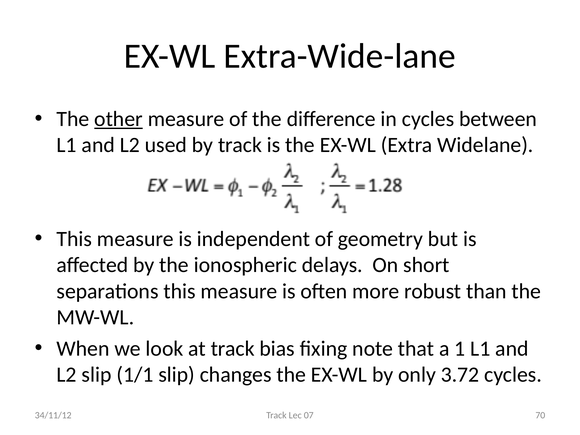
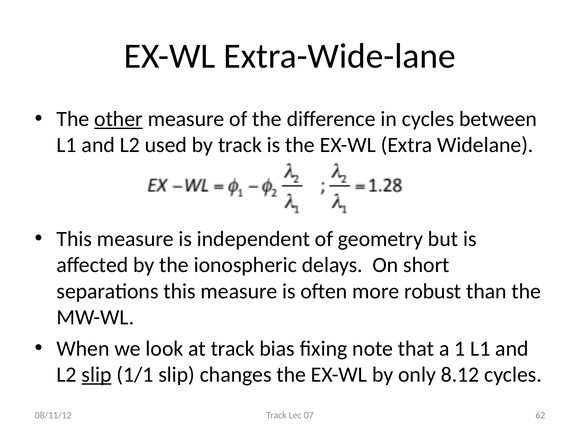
slip underline: none -> present (97, 375)
3.72: 3.72 -> 8.12 (460, 375)
70: 70 -> 62 (540, 415)
34/11/12: 34/11/12 -> 08/11/12 (53, 415)
